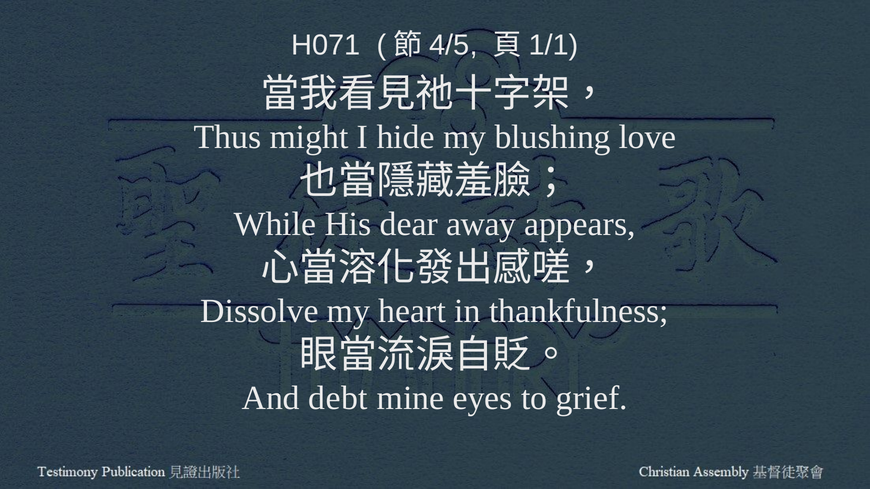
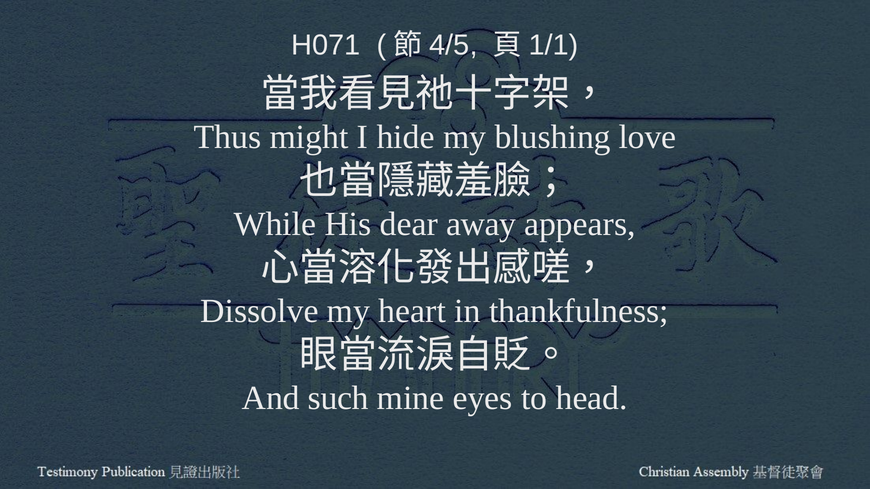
debt: debt -> such (338, 398)
grief: grief -> head (592, 398)
